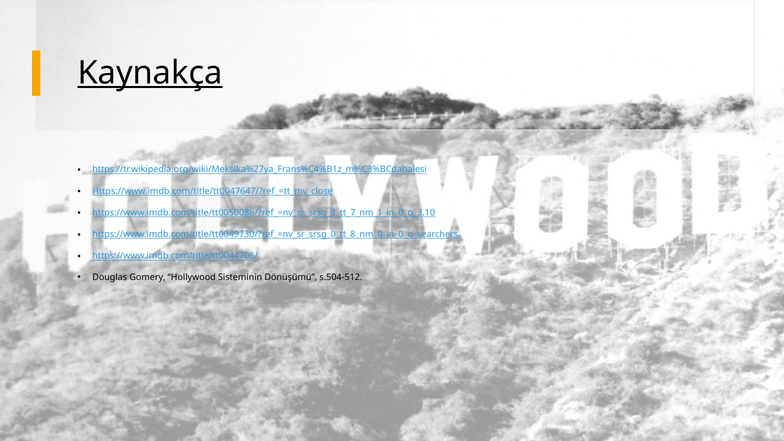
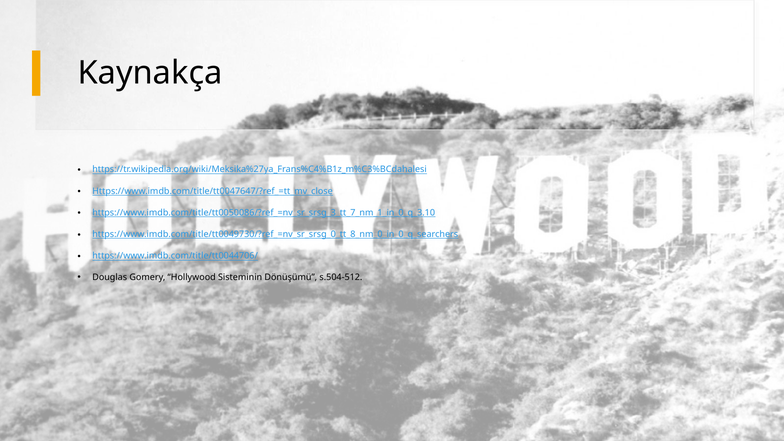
Kaynakça underline: present -> none (150, 73)
